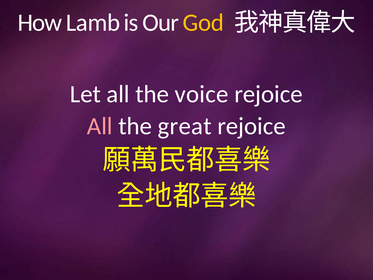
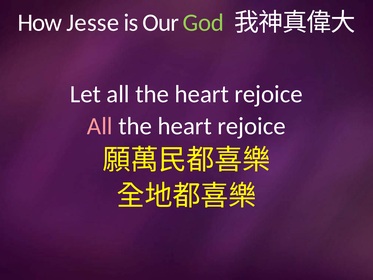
Lamb: Lamb -> Jesse (93, 23)
God colour: yellow -> light green (203, 23)
Let all the voice: voice -> heart (202, 94)
great: great -> heart (185, 126)
